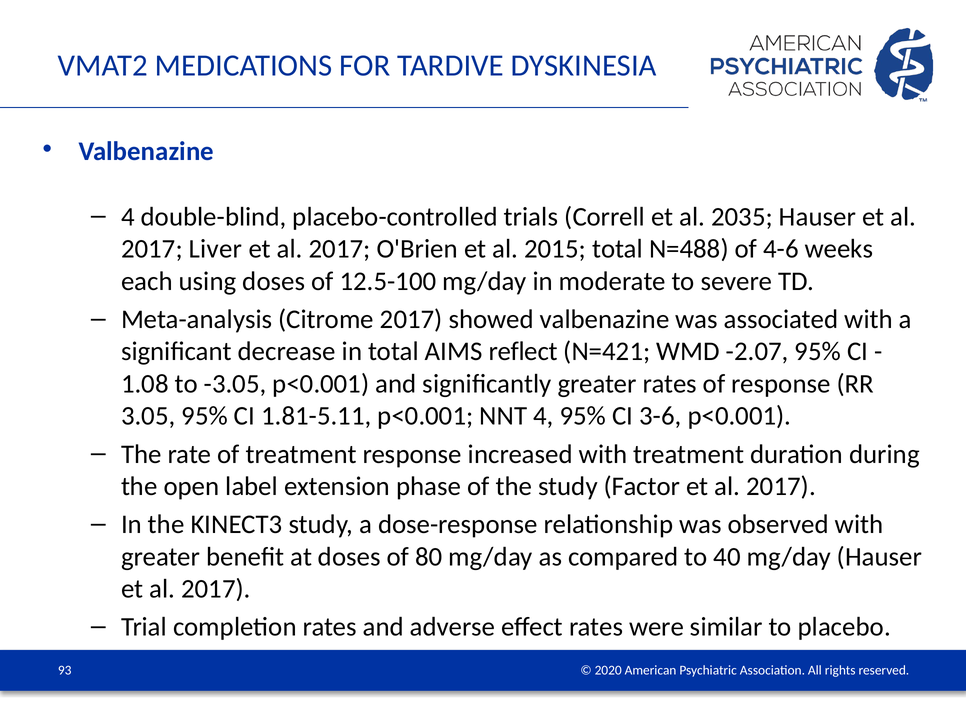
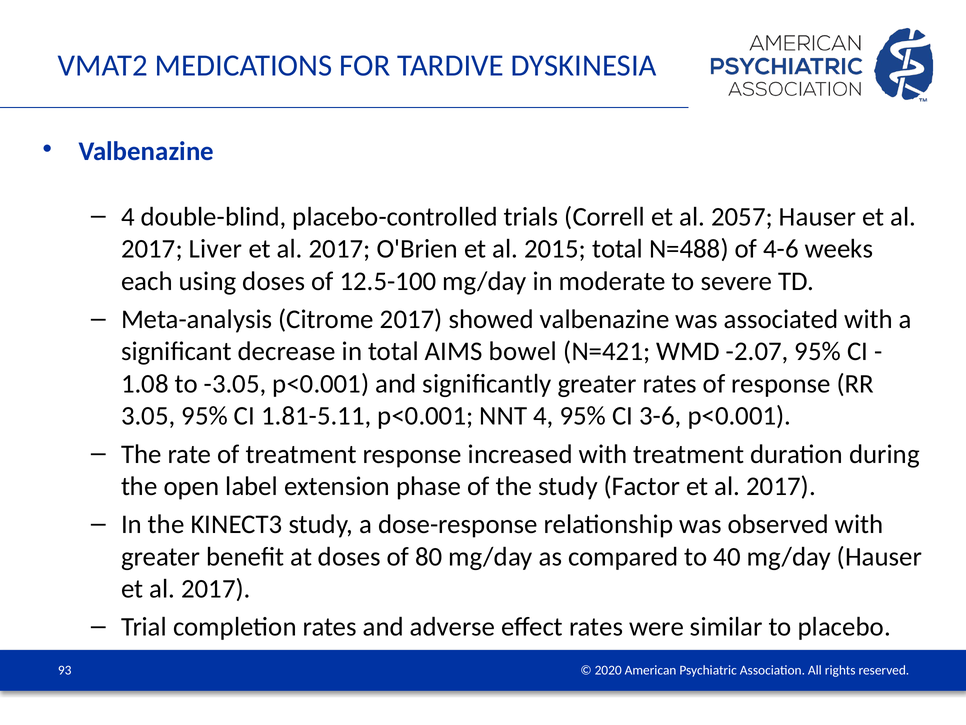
2035: 2035 -> 2057 (742, 217)
reflect: reflect -> bowel (523, 351)
